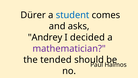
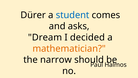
Andrey: Andrey -> Dream (45, 37)
mathematician colour: purple -> orange (69, 48)
tended: tended -> narrow (56, 59)
